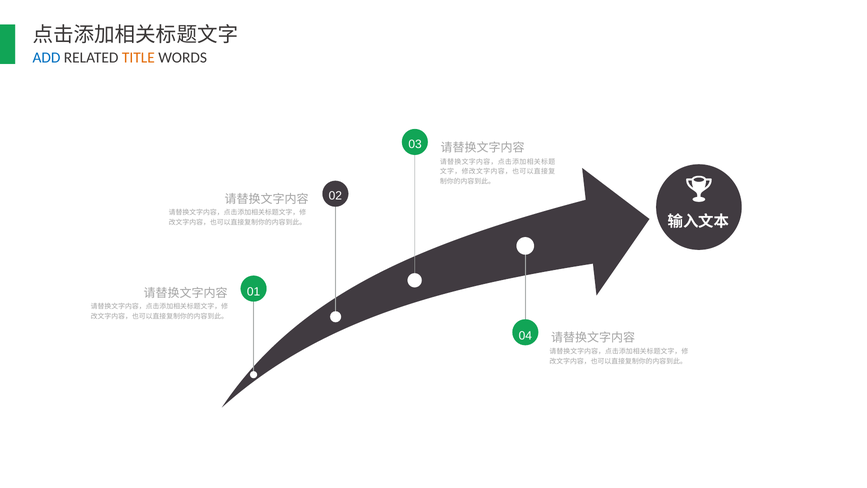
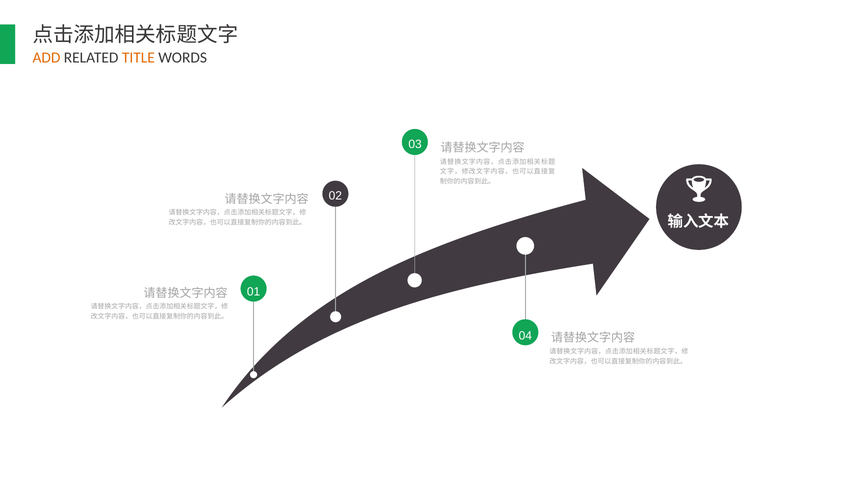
ADD colour: blue -> orange (46, 58)
